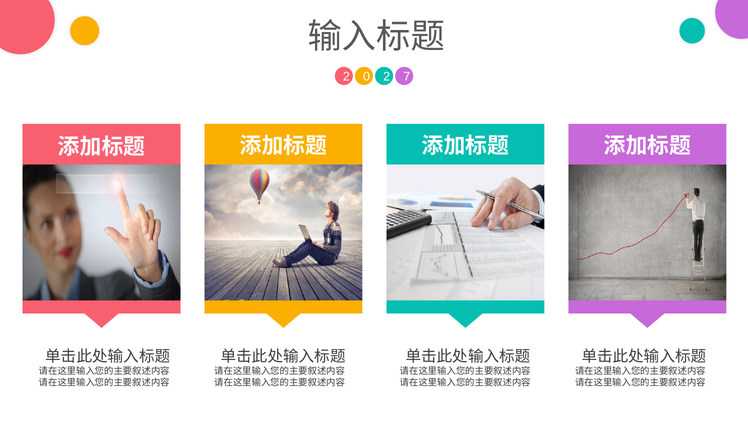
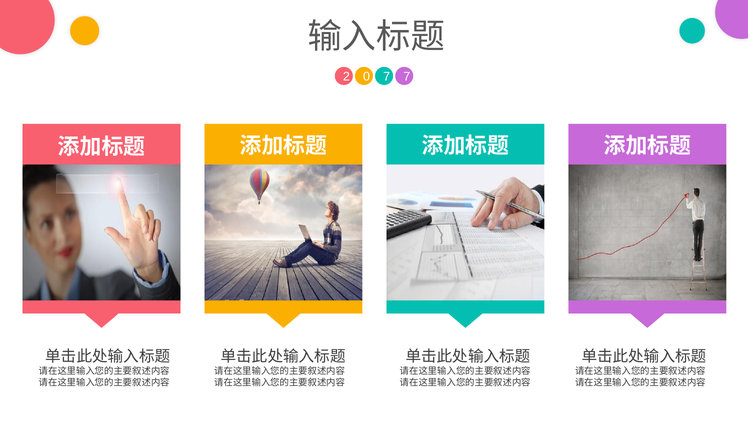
0 2: 2 -> 7 (387, 77)
